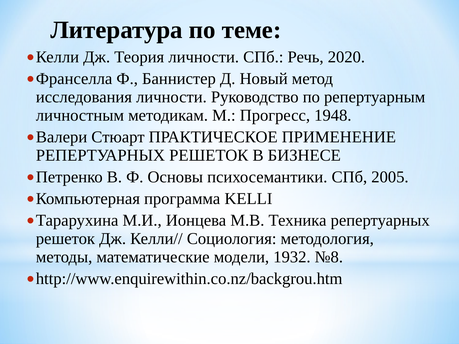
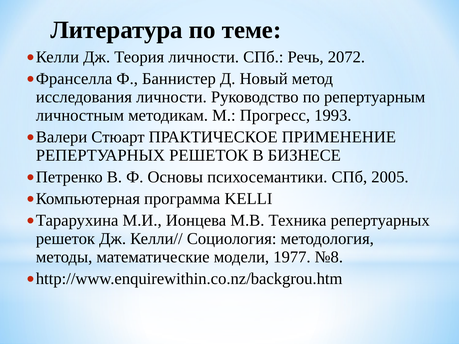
2020: 2020 -> 2072 (346, 57)
1948: 1948 -> 1993 (333, 116)
1932: 1932 -> 1977 (292, 257)
